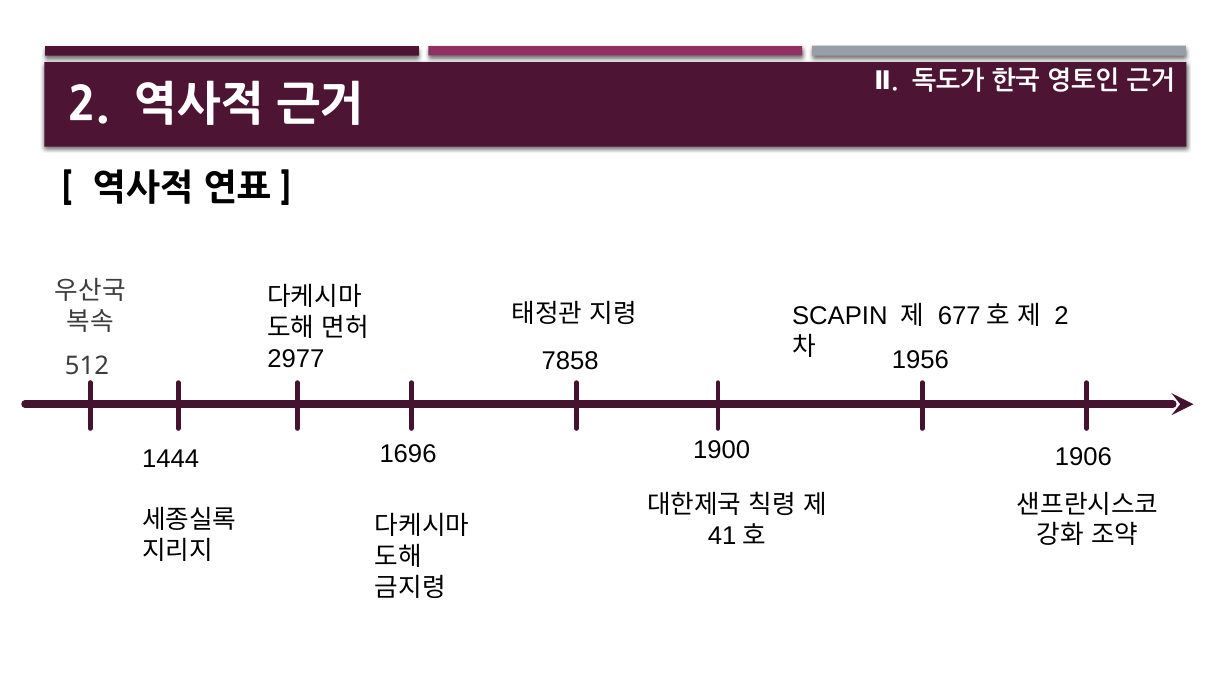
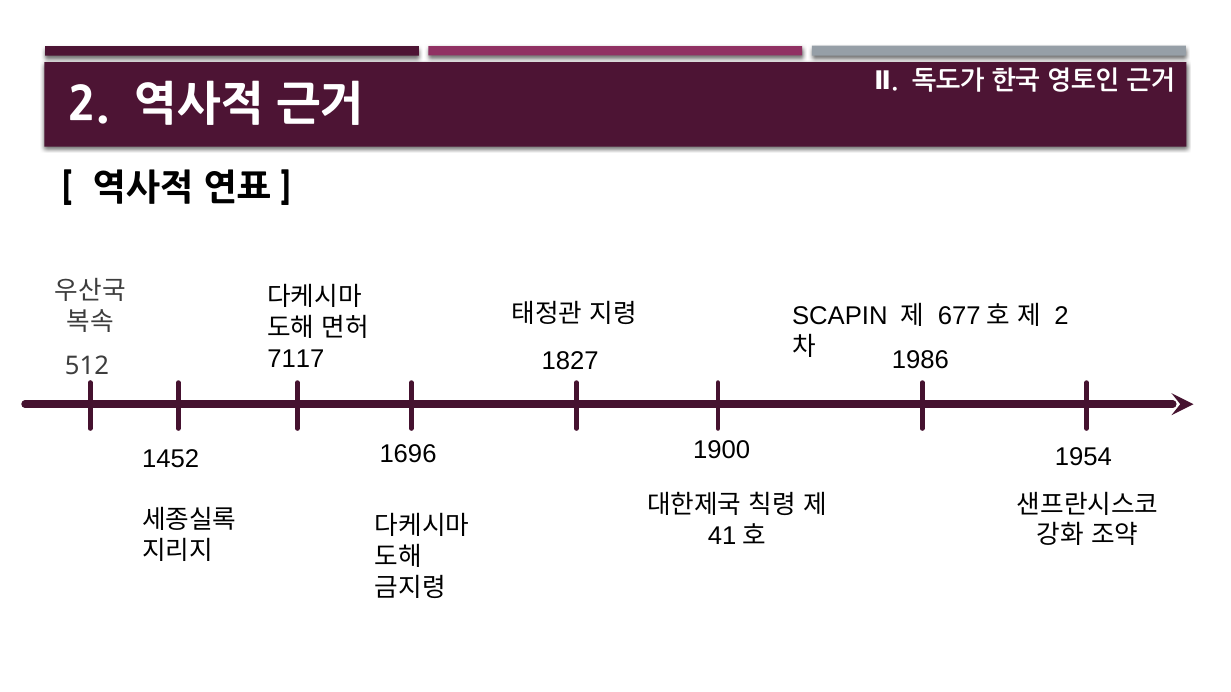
1956: 1956 -> 1986 (920, 360)
2977: 2977 -> 7117 (296, 359)
7858: 7858 -> 1827 (570, 361)
1906: 1906 -> 1954 (1083, 457)
1444: 1444 -> 1452 (171, 459)
